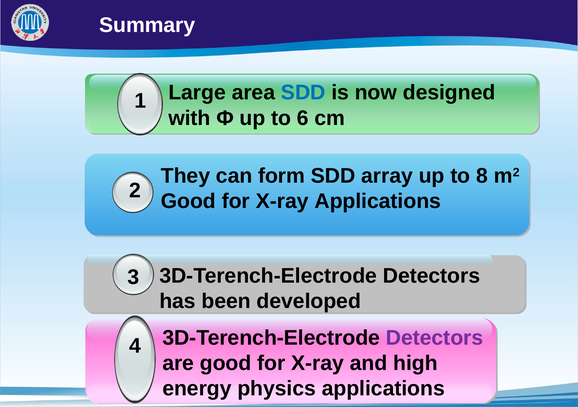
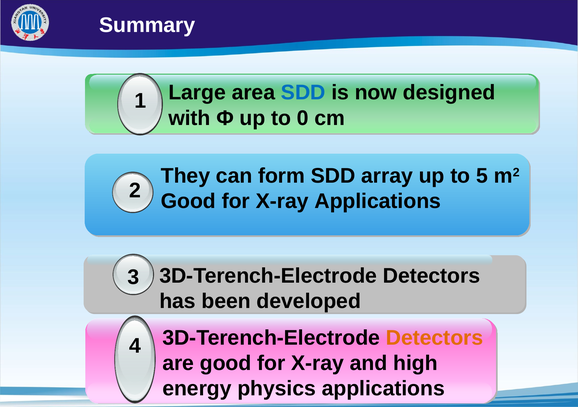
6: 6 -> 0 (303, 118)
8: 8 -> 5 (482, 176)
Detectors colour: purple -> orange (435, 337)
